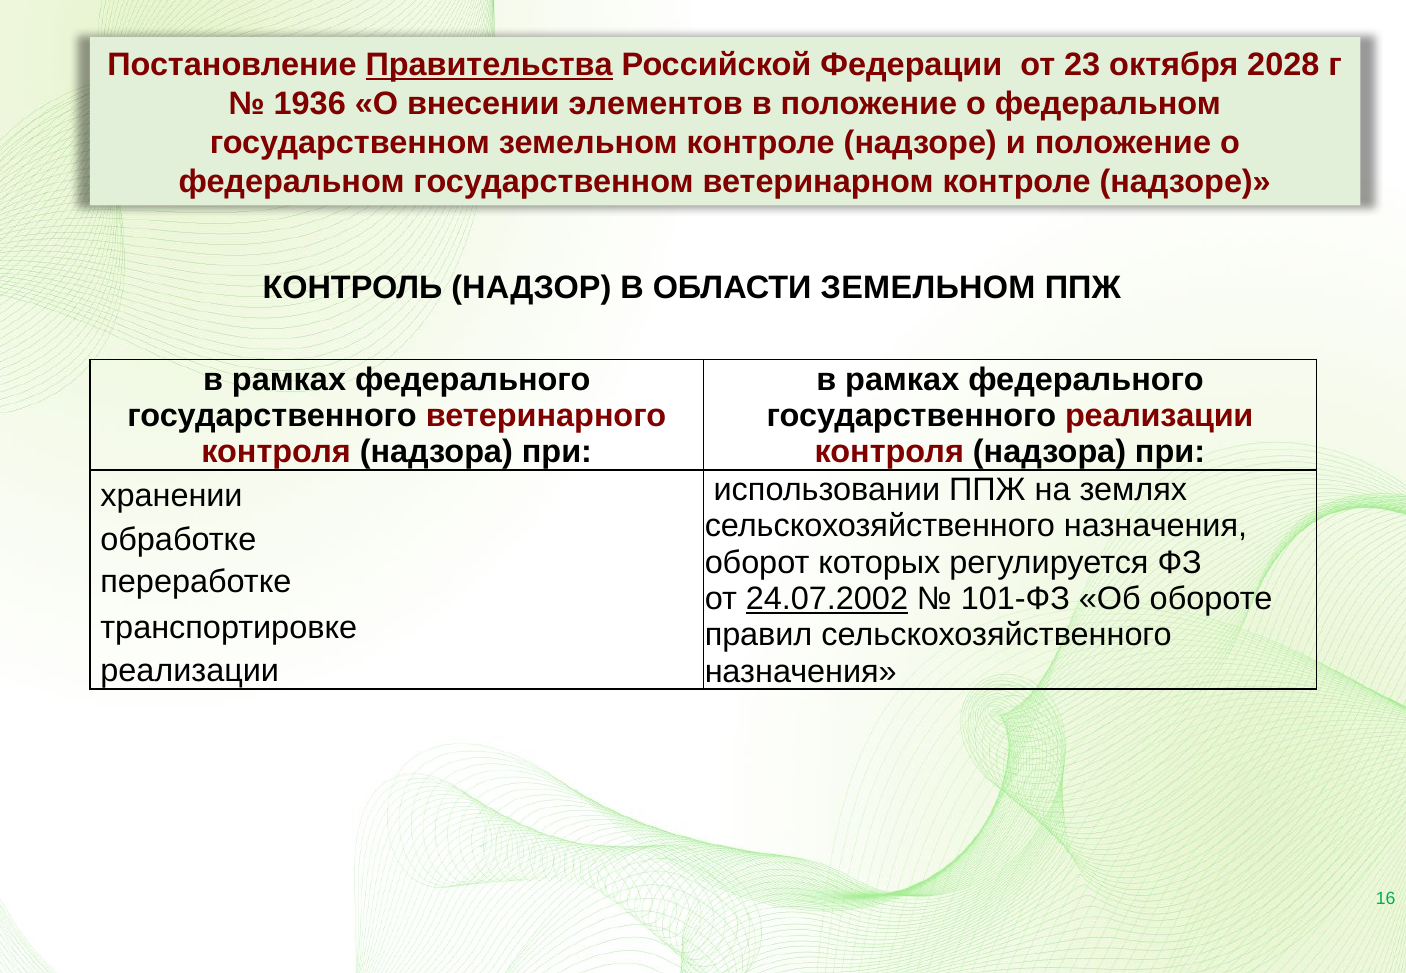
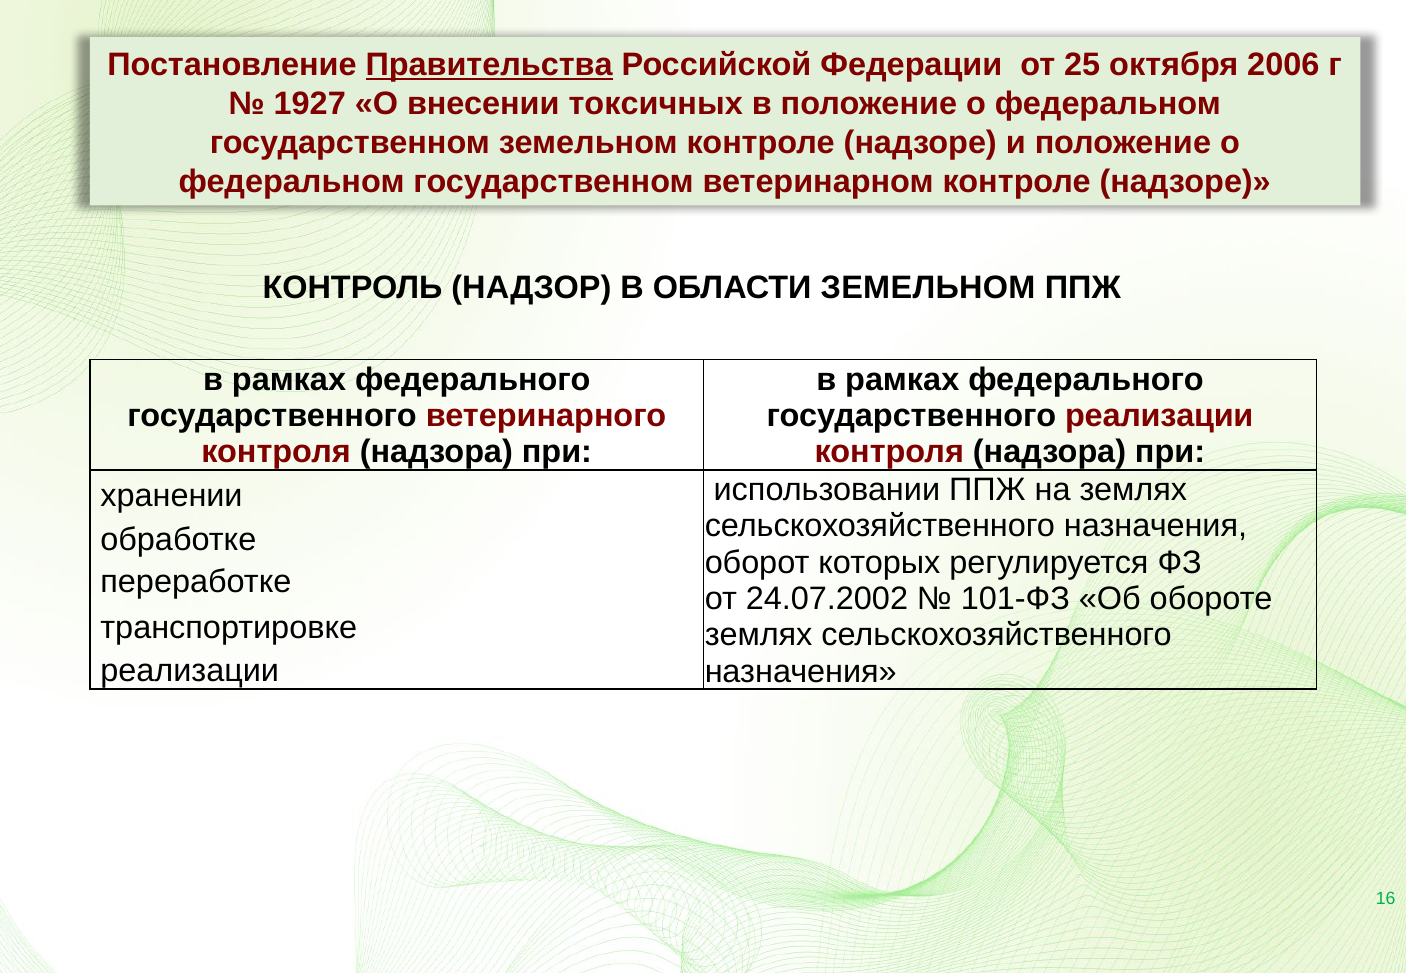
23: 23 -> 25 (1082, 65)
2028: 2028 -> 2006 (1283, 65)
1936: 1936 -> 1927 (310, 104)
элементов: элементов -> токсичных (656, 104)
24.07.2002 underline: present -> none (827, 599)
правил: правил -> землях (759, 635)
